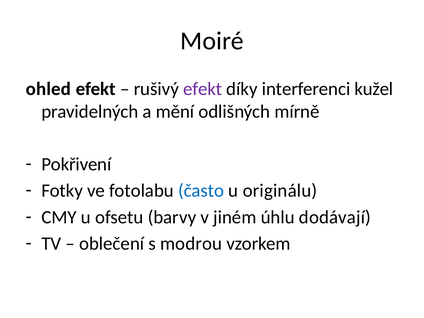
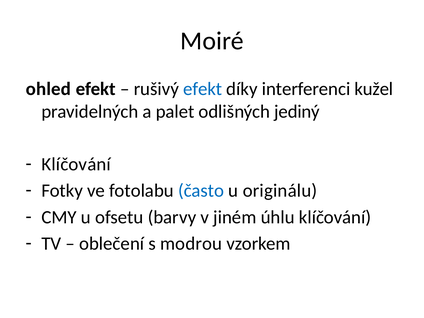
efekt colour: purple -> blue (203, 89)
mění: mění -> palet (175, 112)
mírně: mírně -> jediný (297, 112)
Pokřivení: Pokřivení -> Klíčování (76, 164)
úhlu dodávají: dodávají -> klíčování (335, 217)
